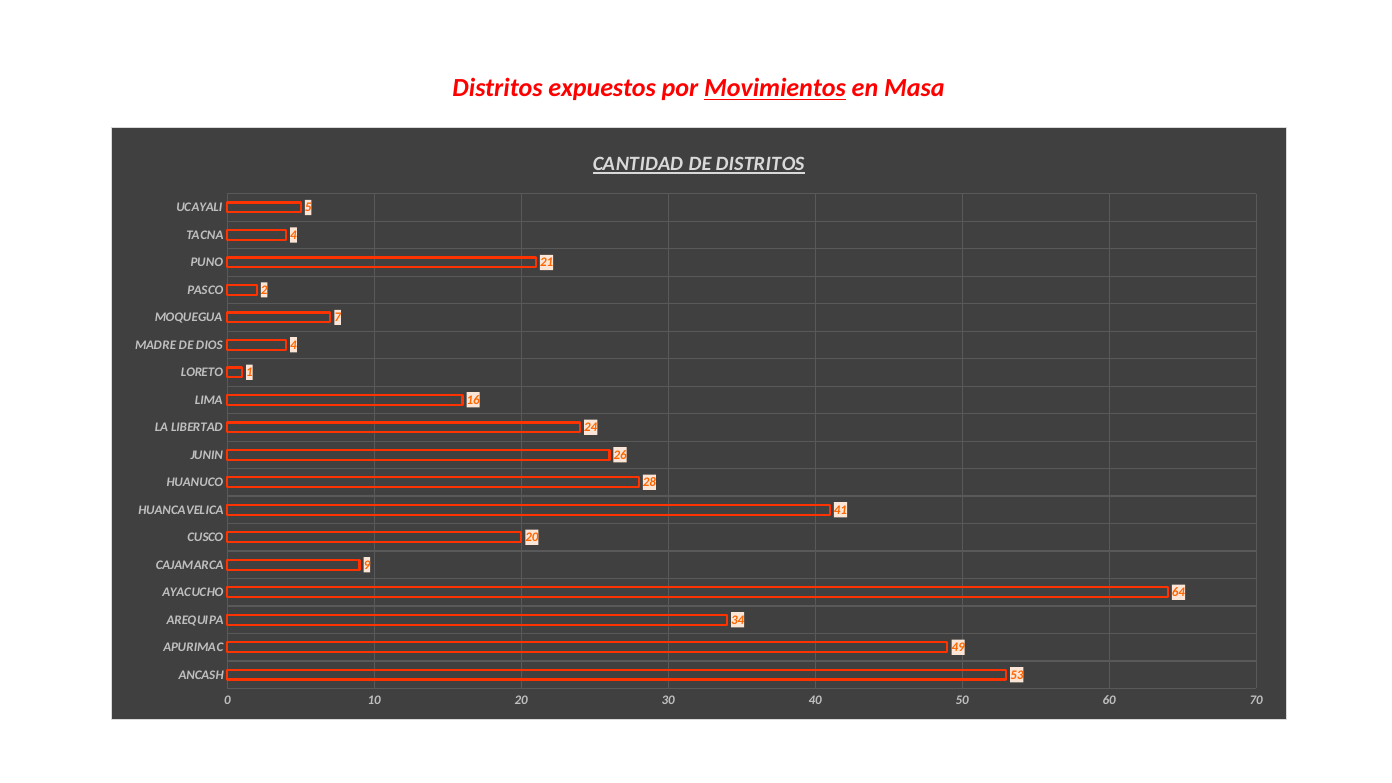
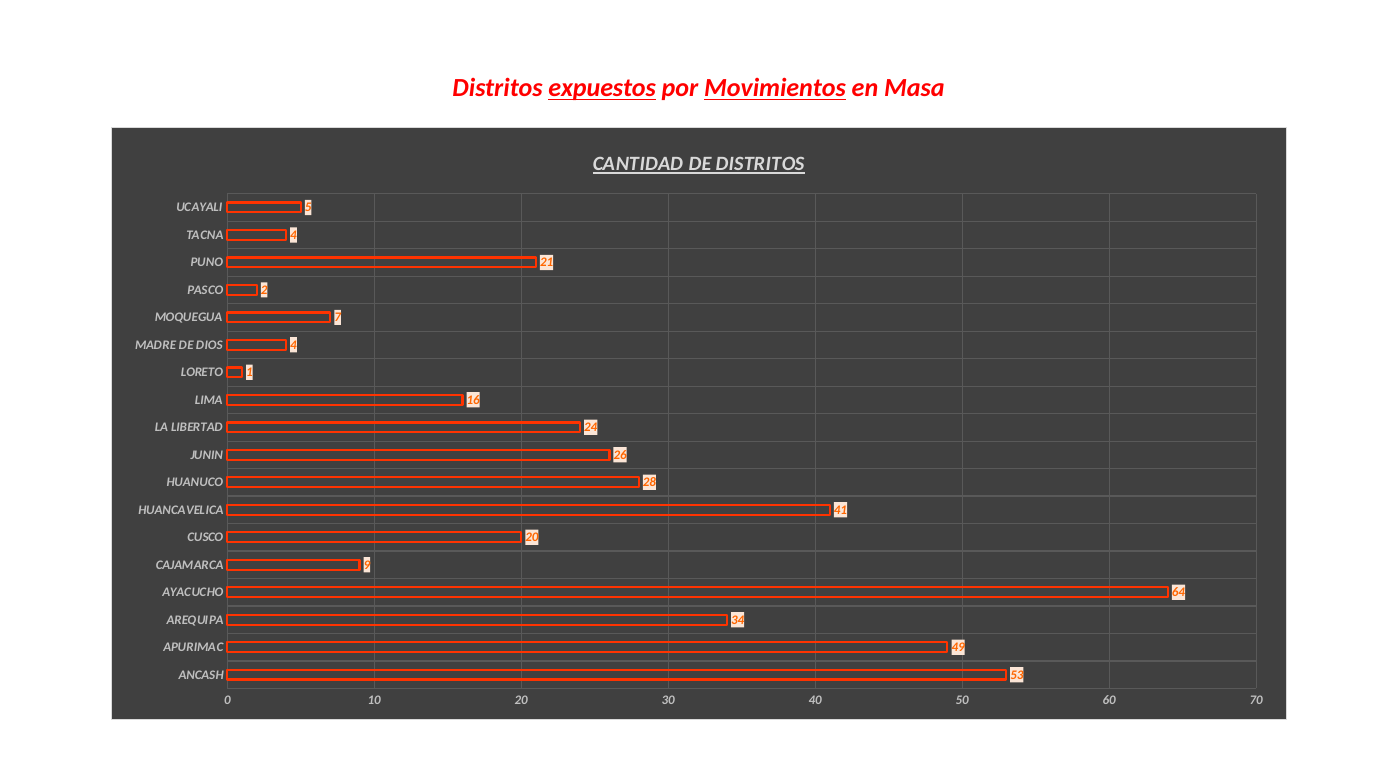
expuestos underline: none -> present (602, 88)
